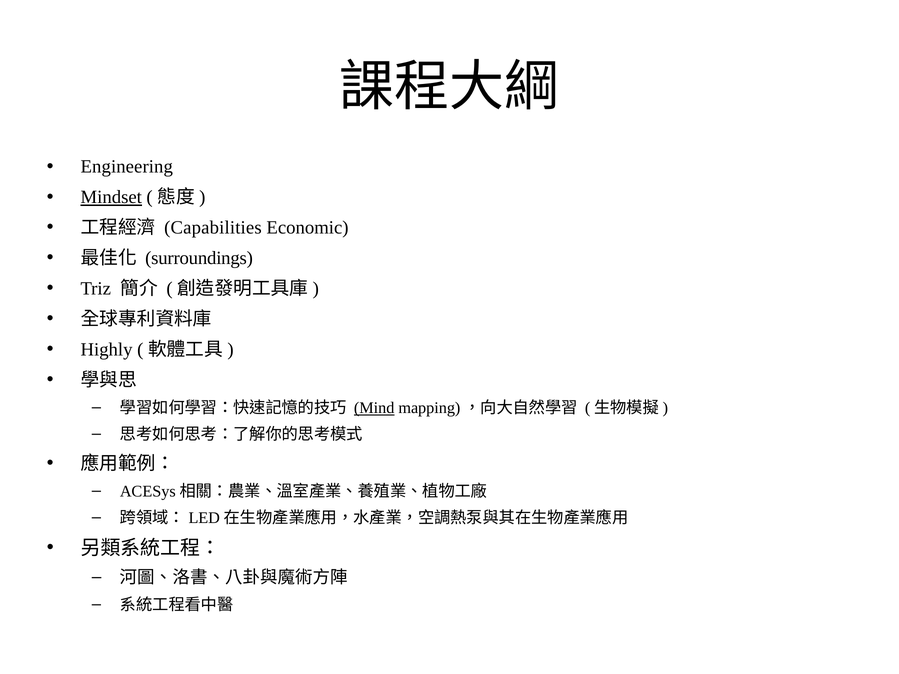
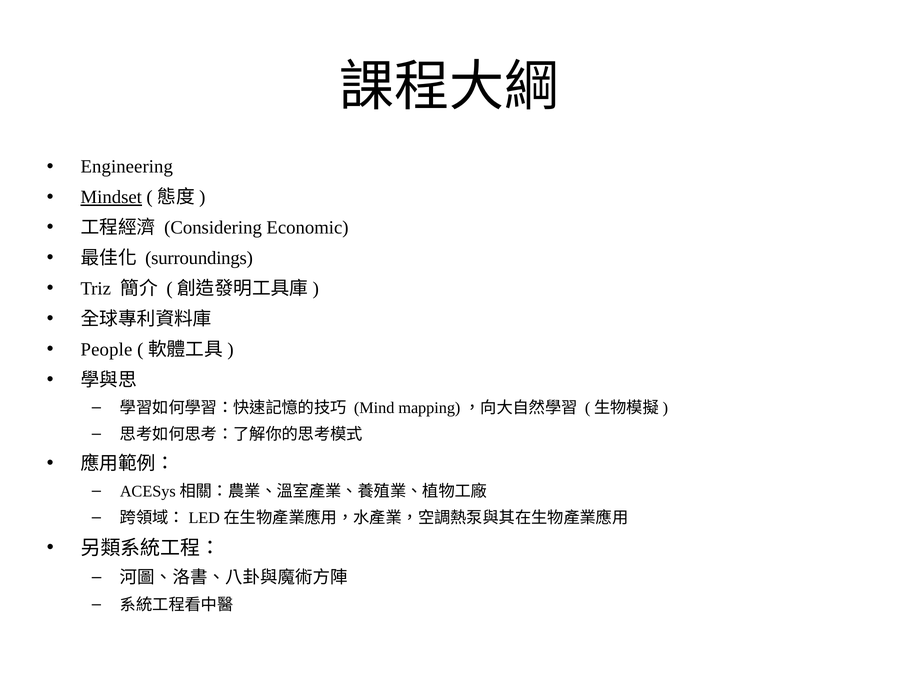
Capabilities: Capabilities -> Considering (213, 228)
Highly: Highly -> People (106, 350)
Mind underline: present -> none (374, 408)
